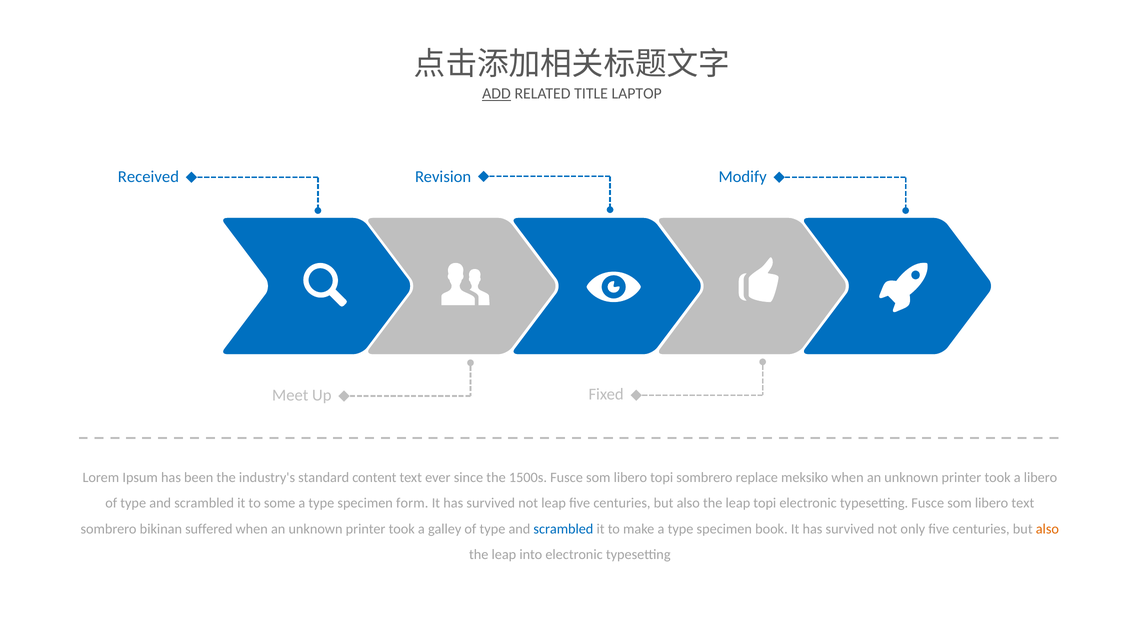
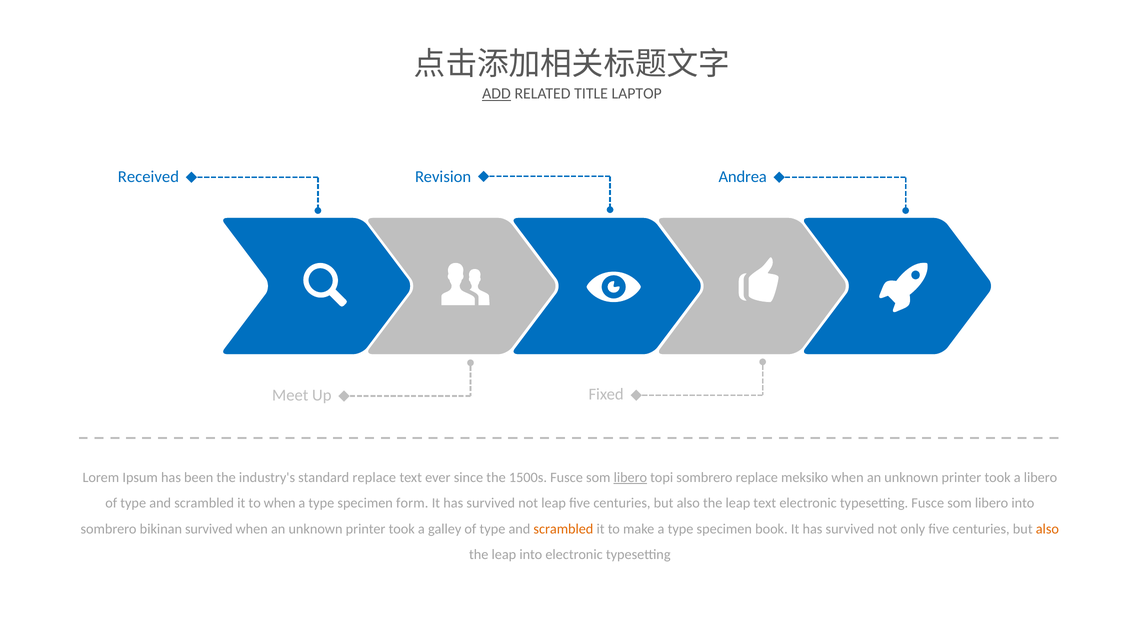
Modify: Modify -> Andrea (743, 176)
standard content: content -> replace (374, 477)
libero underline: none -> present (630, 477)
to some: some -> when (280, 503)
leap topi: topi -> text (765, 503)
libero text: text -> into (1023, 503)
bikinan suffered: suffered -> survived (209, 528)
scrambled colour: blue -> orange (563, 528)
